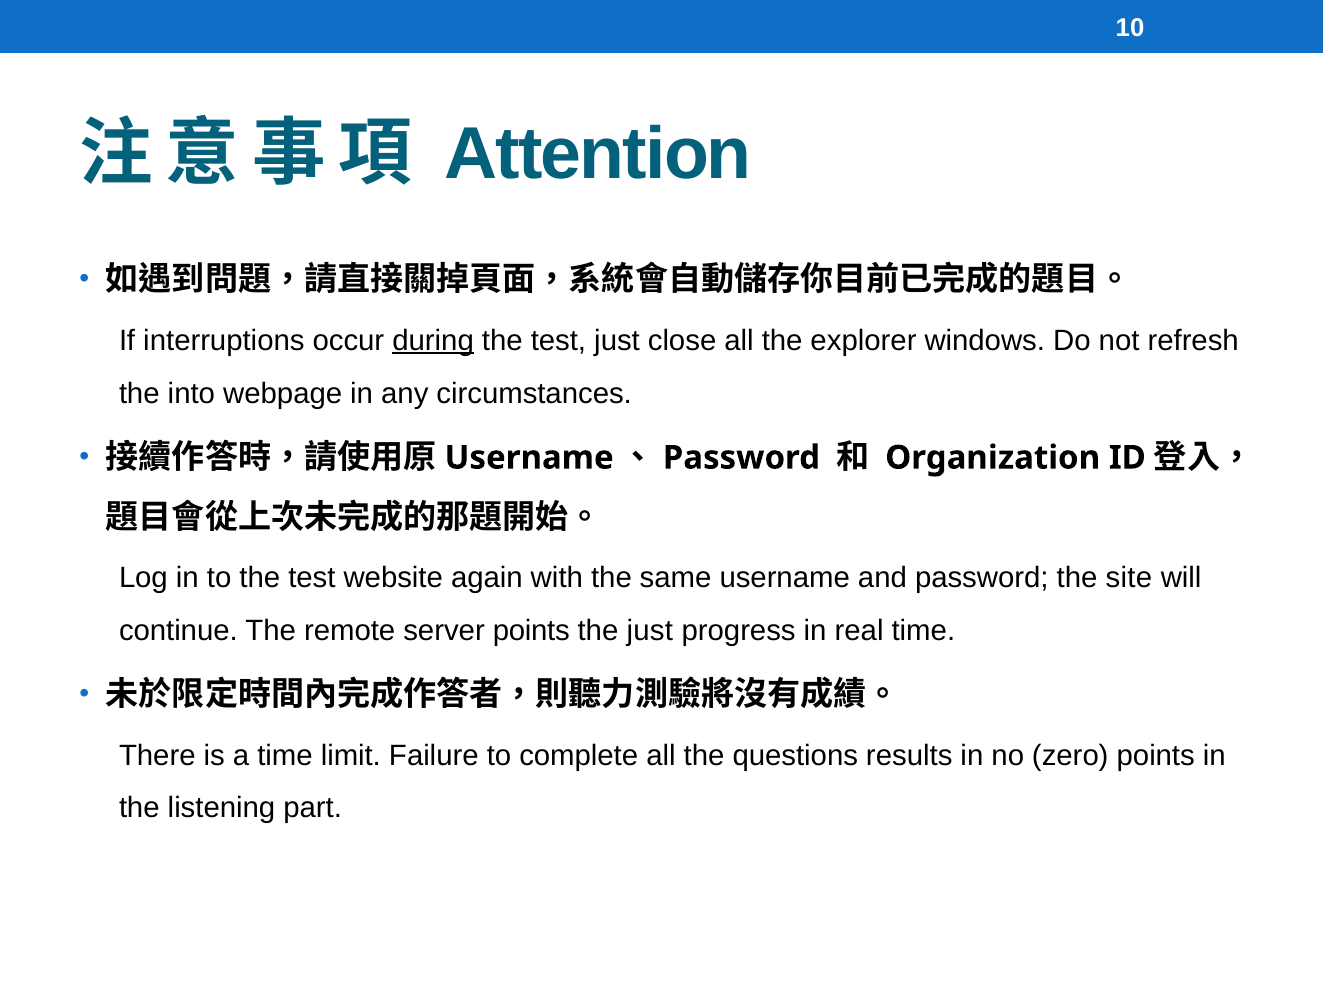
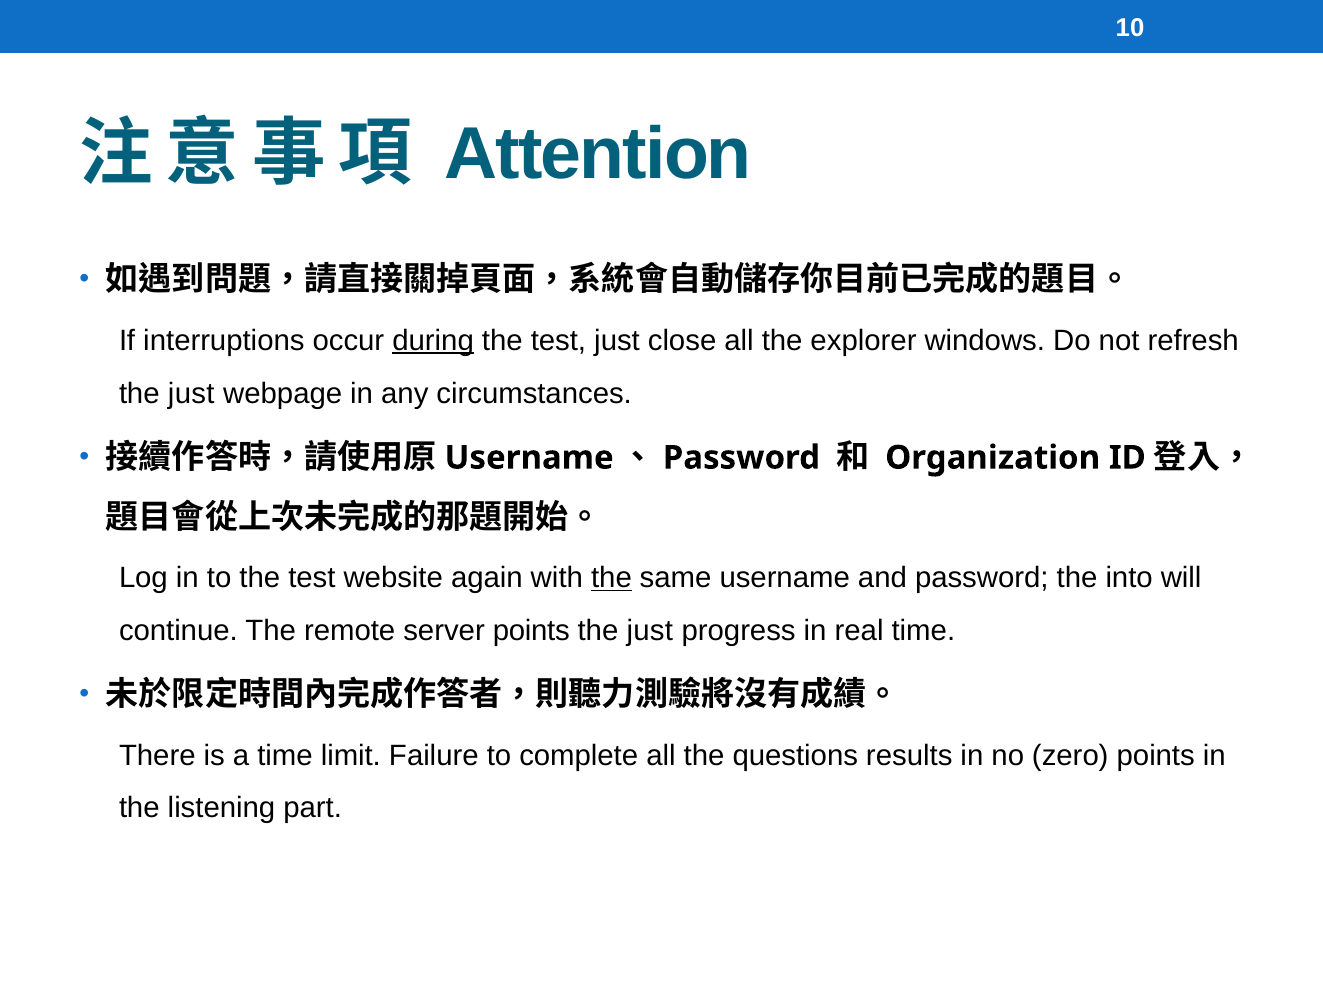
into: into -> just (191, 394)
the underline: none -> present (611, 578)
site: site -> into (1129, 578)
